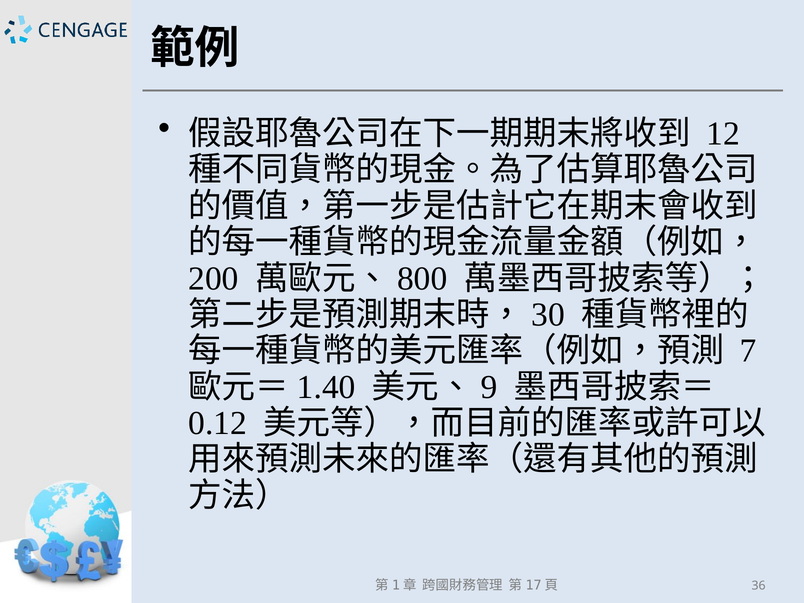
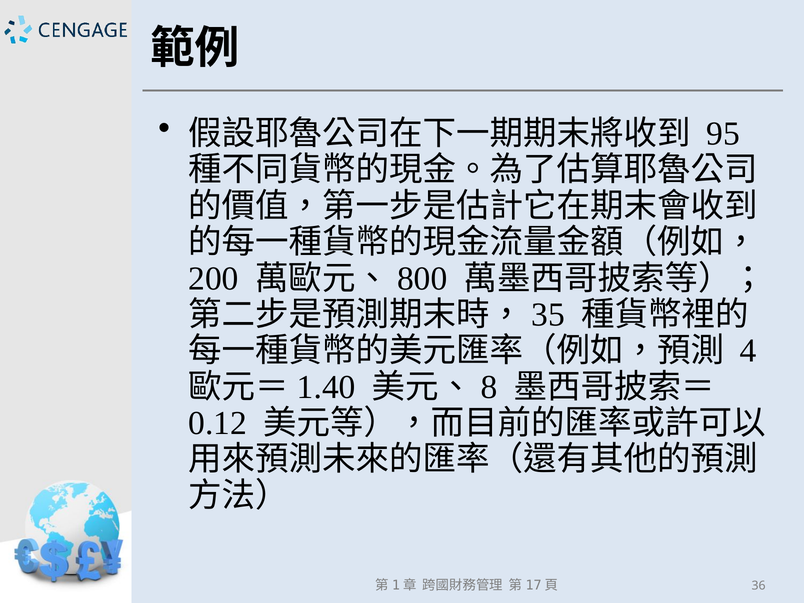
12: 12 -> 95 (723, 134)
30: 30 -> 35 (548, 315)
7: 7 -> 4 (748, 351)
9: 9 -> 8 (489, 387)
